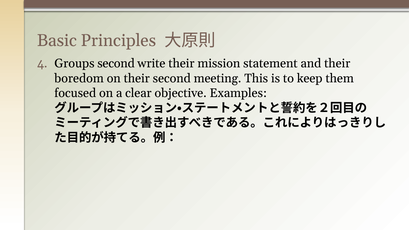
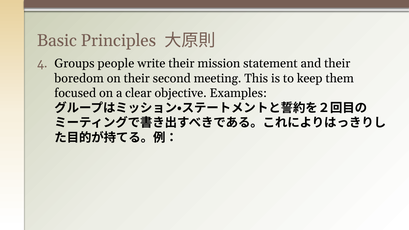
Groups second: second -> people (116, 63)
